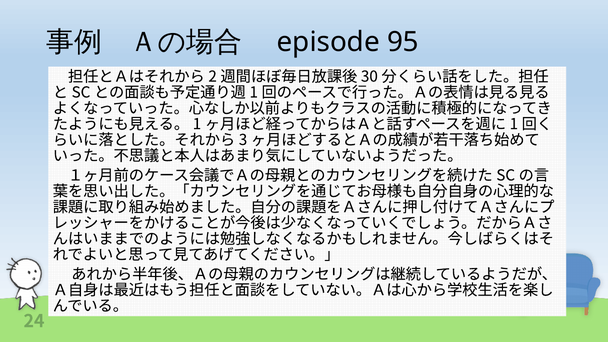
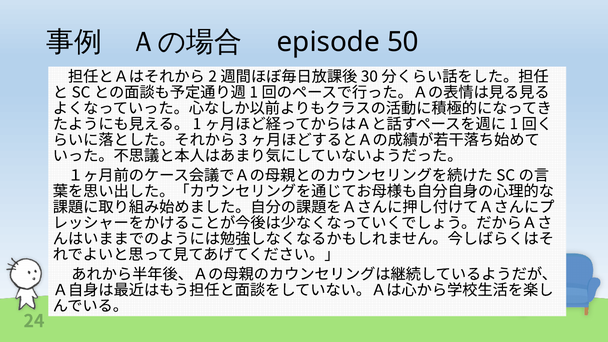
95: 95 -> 50 (403, 42)
